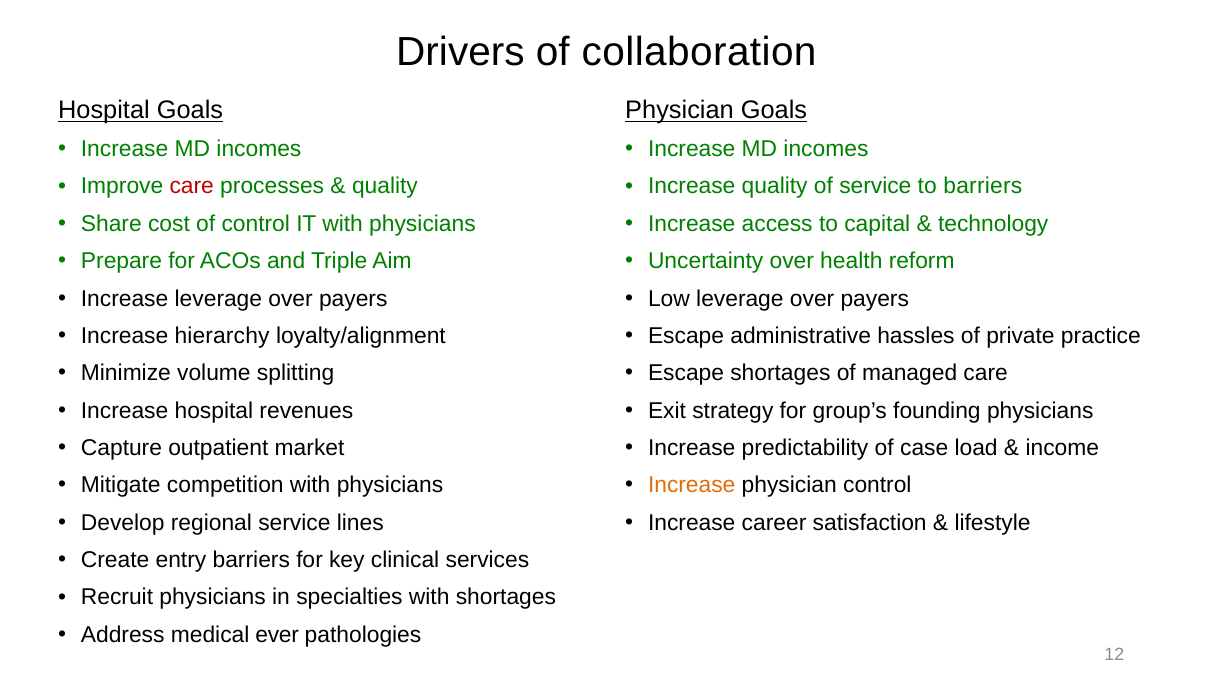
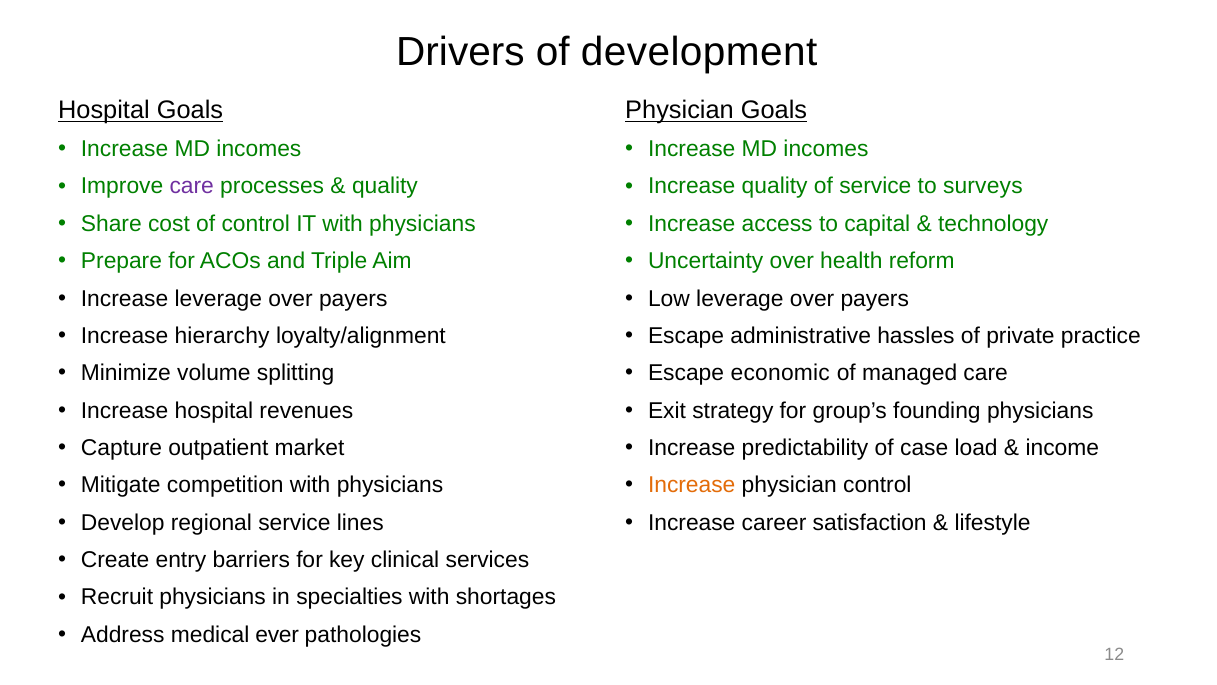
collaboration: collaboration -> development (699, 52)
care colour: red -> purple (192, 186)
to barriers: barriers -> surveys (983, 186)
Escape shortages: shortages -> economic (780, 373)
